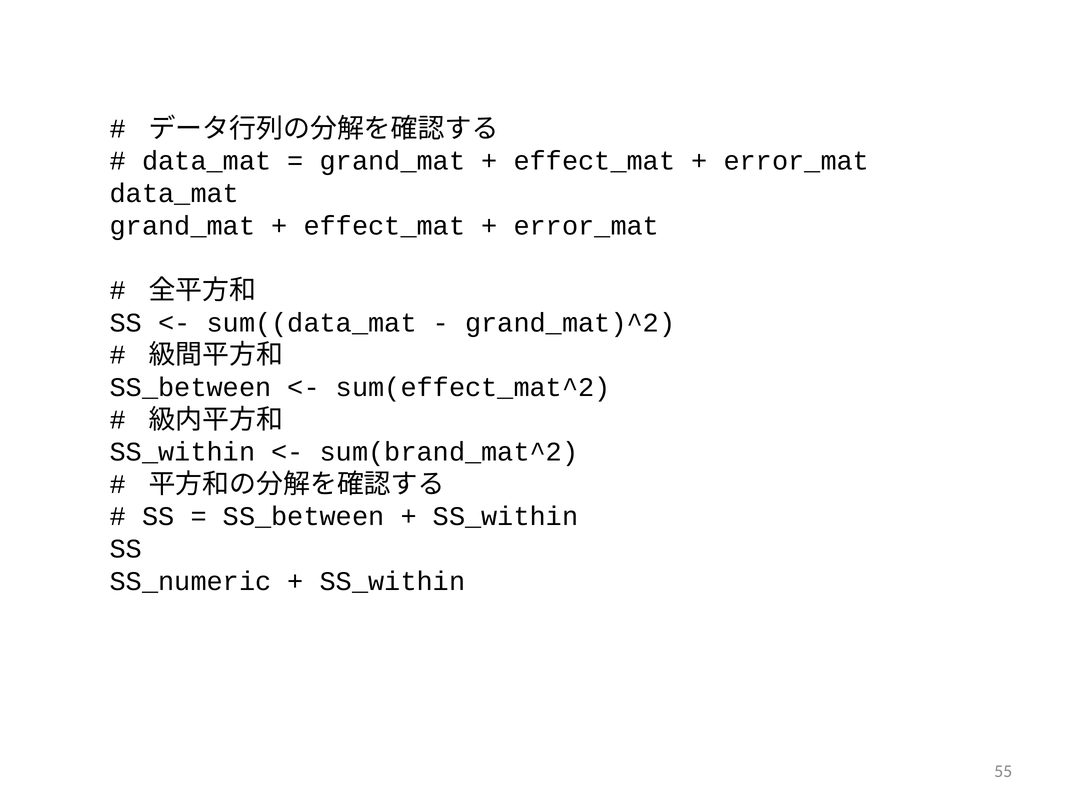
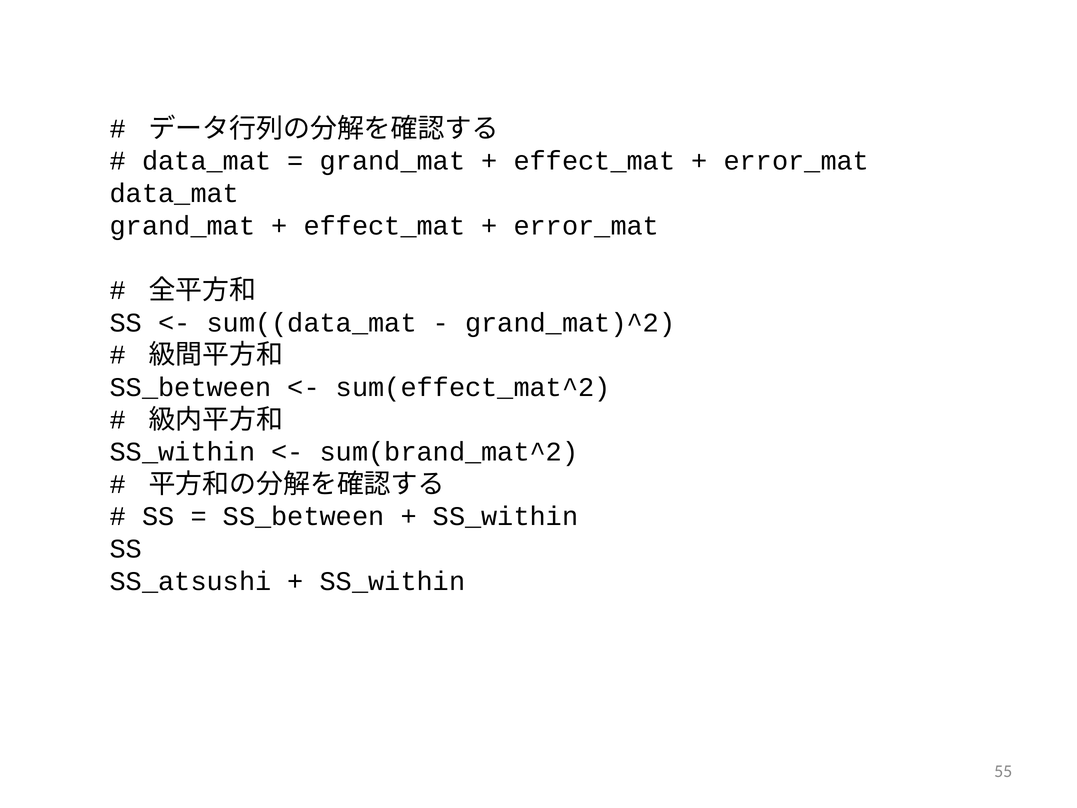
SS_numeric: SS_numeric -> SS_atsushi (191, 581)
